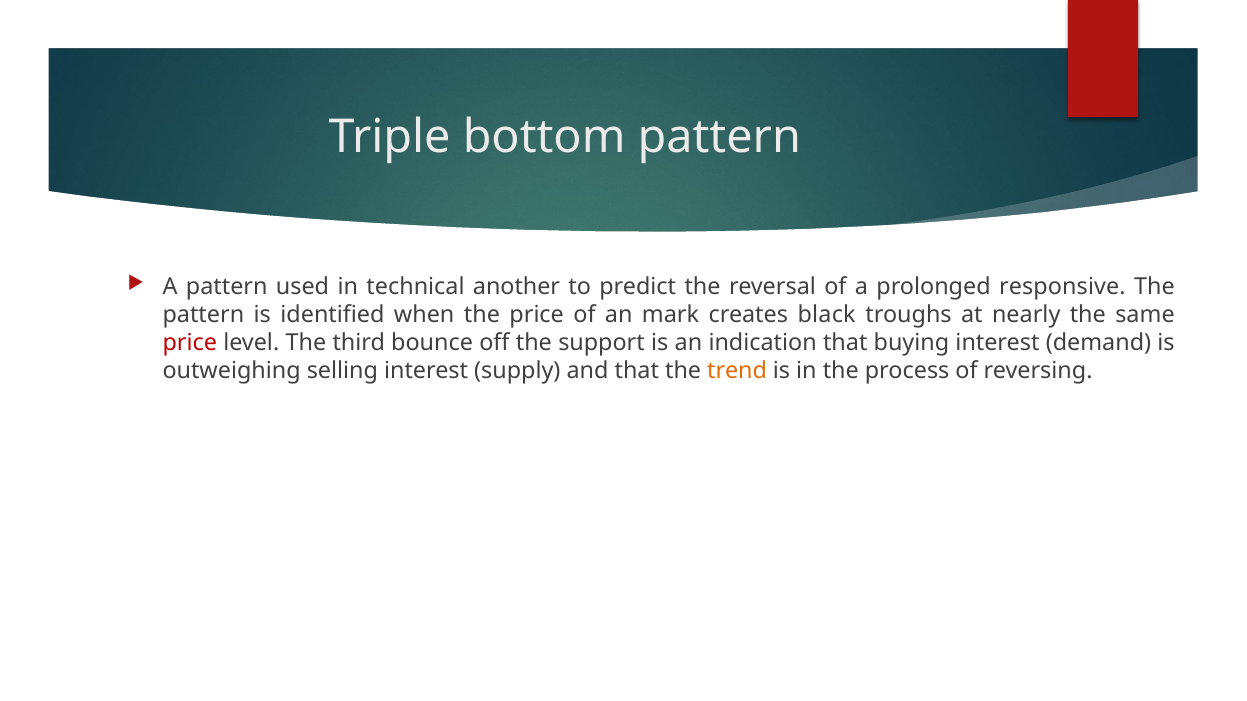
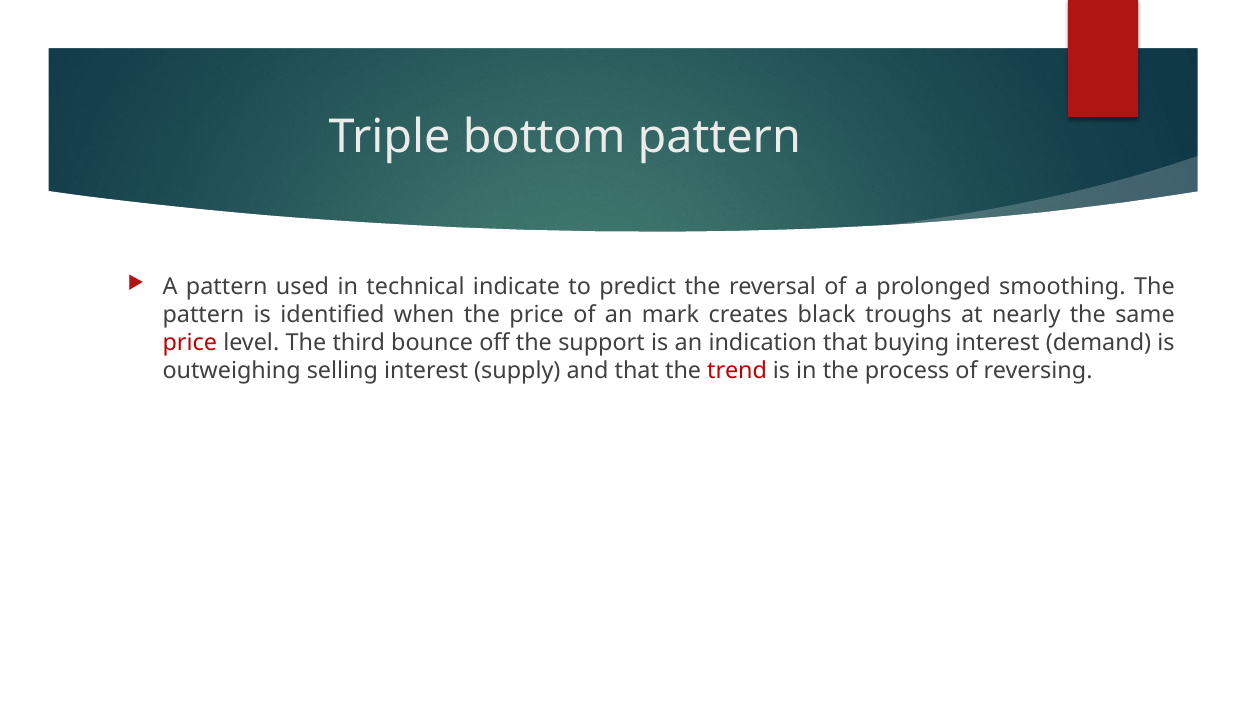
another: another -> indicate (516, 287)
responsive: responsive -> smoothing (1062, 287)
trend colour: orange -> red (737, 371)
